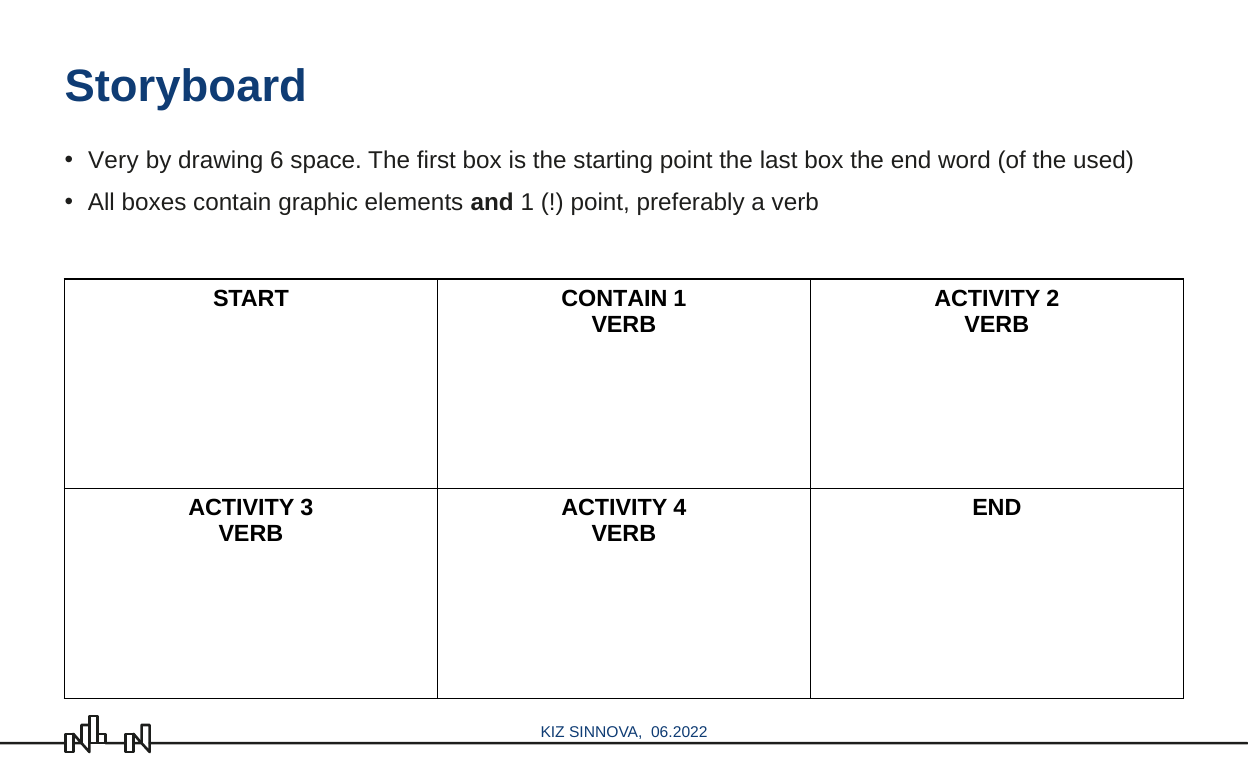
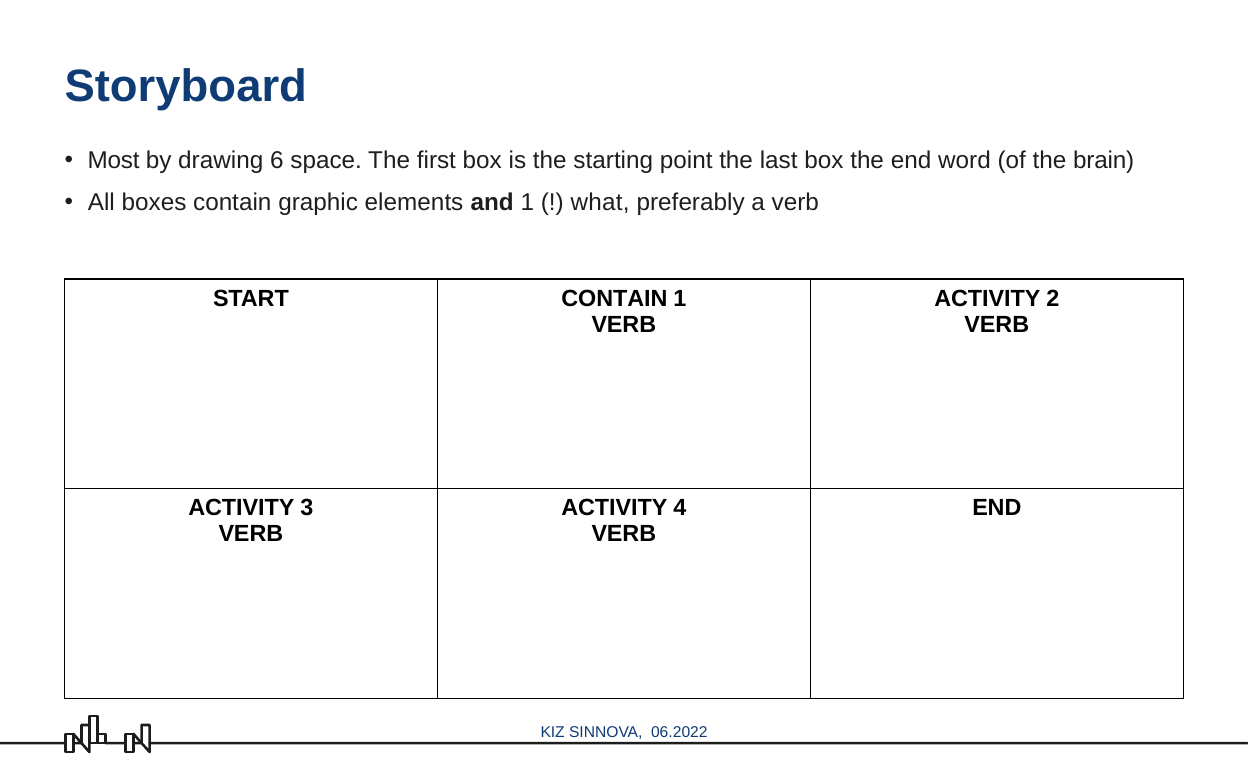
Very: Very -> Most (114, 161)
used: used -> brain (1104, 161)
point: point -> what (600, 203)
